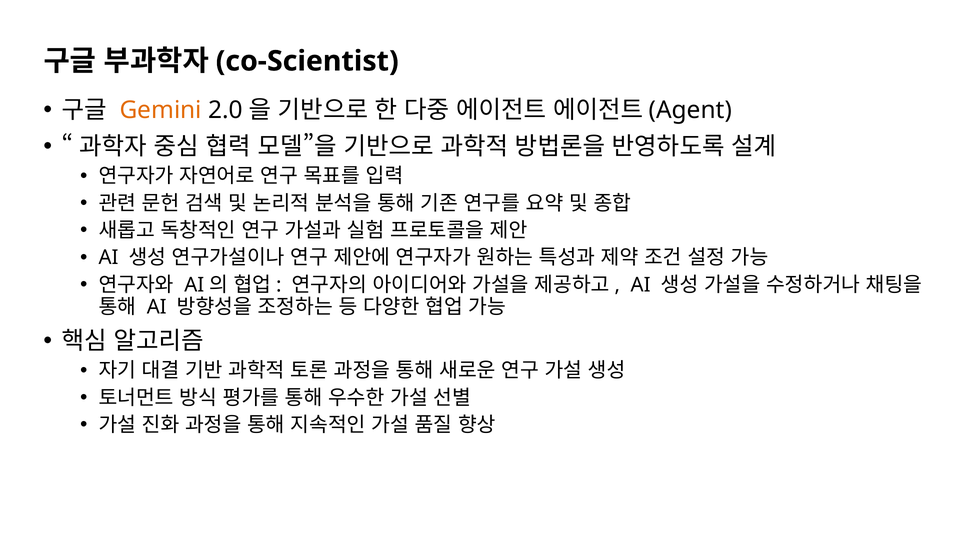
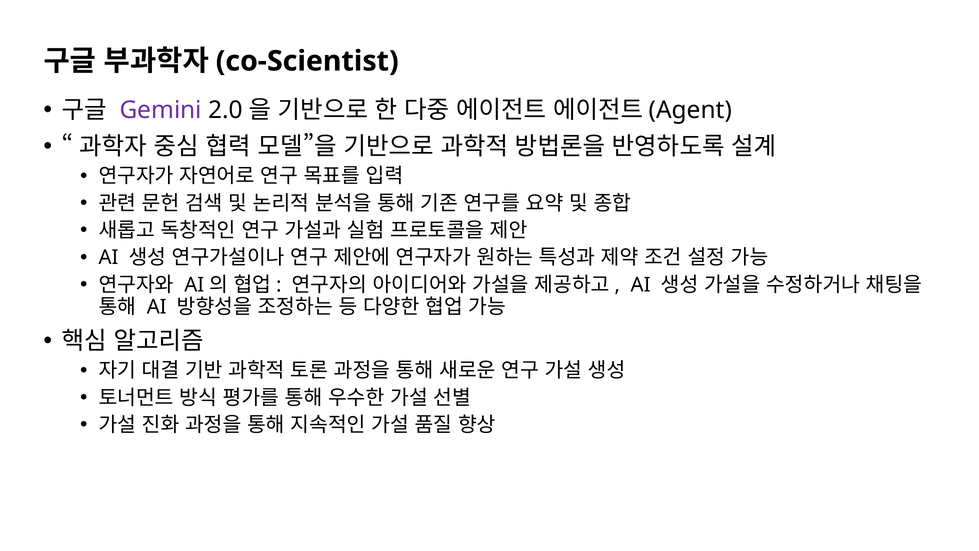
Gemini colour: orange -> purple (161, 110)
